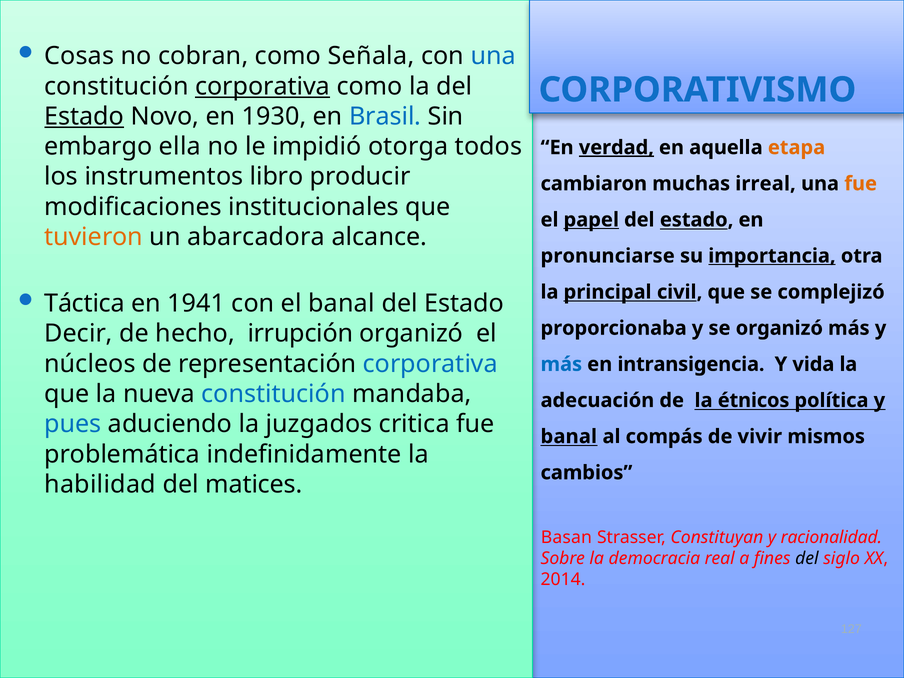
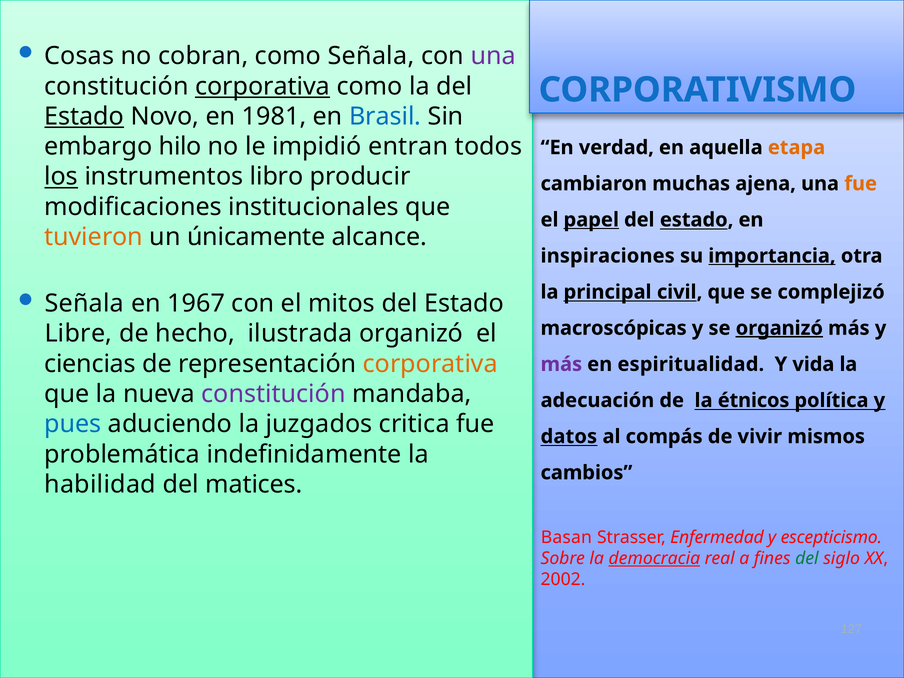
una colour: blue -> purple (493, 56)
1930: 1930 -> 1981 (274, 116)
ella: ella -> hilo (180, 147)
otorga: otorga -> entran (408, 147)
verdad underline: present -> none (616, 148)
los underline: none -> present (61, 177)
irreal: irreal -> ajena (766, 184)
abarcadora: abarcadora -> únicamente (256, 237)
pronunciarse: pronunciarse -> inspiraciones (608, 256)
Táctica: Táctica -> Señala (84, 304)
1941: 1941 -> 1967 (196, 304)
el banal: banal -> mitos (342, 304)
proporcionaba: proporcionaba -> macroscópicas (614, 328)
organizó underline: none -> present (779, 328)
Decir: Decir -> Libre (78, 334)
irrupción: irrupción -> ilustrada (300, 334)
núcleos: núcleos -> ciencias (90, 364)
corporativa colour: blue -> orange (430, 364)
más colour: blue -> purple (561, 364)
intransigencia: intransigencia -> espiritualidad (691, 364)
constitución colour: blue -> purple (273, 394)
banal: banal -> datos (569, 437)
Constituyan: Constituyan -> Enfermedad (717, 537)
racionalidad: racionalidad -> escepticismo (831, 537)
democracia underline: none -> present (654, 558)
del colour: black -> green (807, 558)
2014: 2014 -> 2002 (563, 579)
